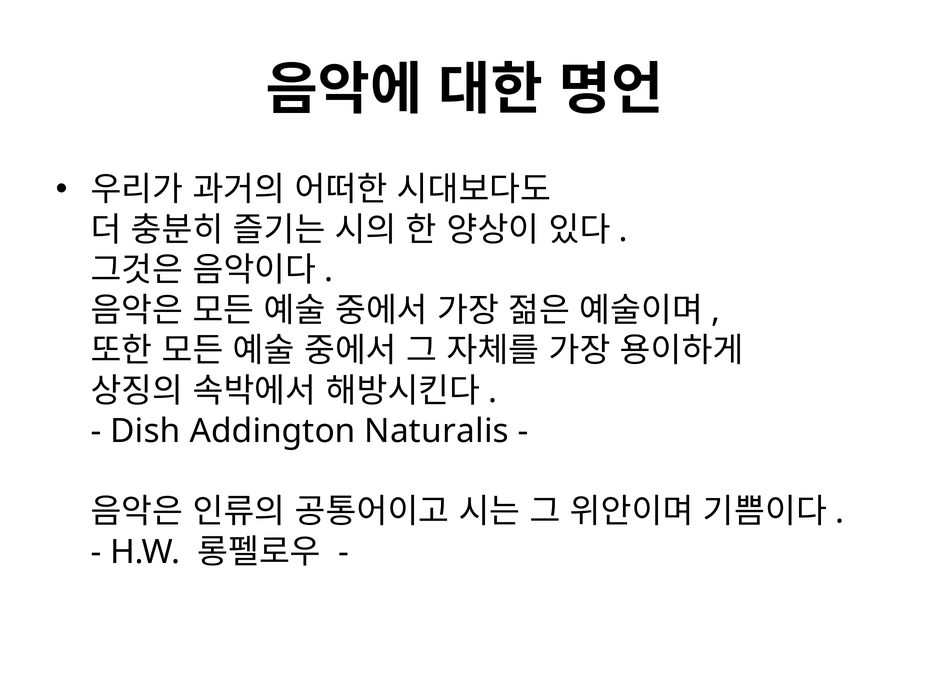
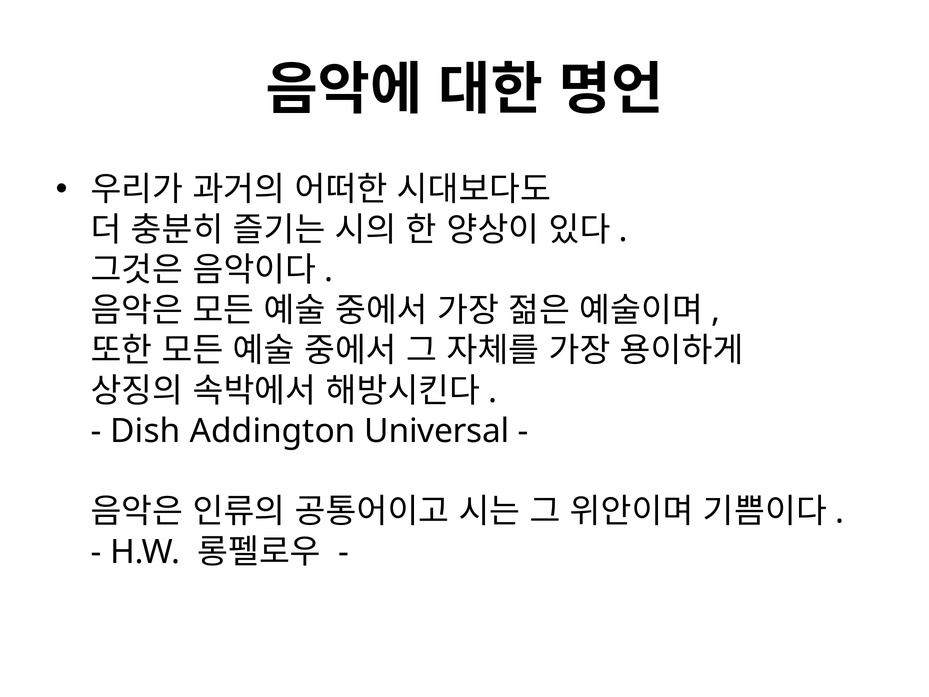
Naturalis: Naturalis -> Universal (437, 431)
